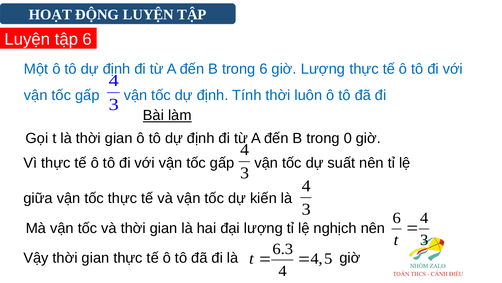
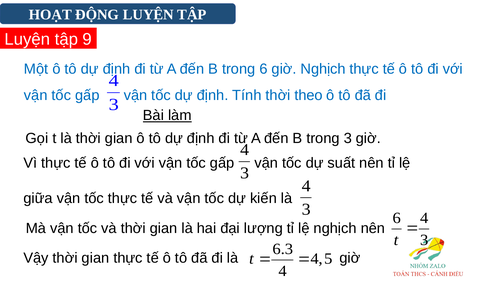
tập 6: 6 -> 9 (87, 39)
giờ Lượng: Lượng -> Nghịch (323, 69)
luôn: luôn -> theo (308, 95)
trong 0: 0 -> 3 (348, 138)
